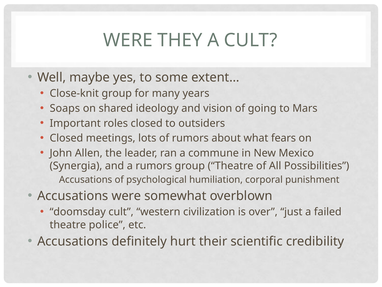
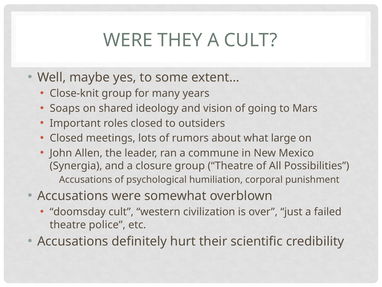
fears: fears -> large (284, 138)
a rumors: rumors -> closure (154, 166)
